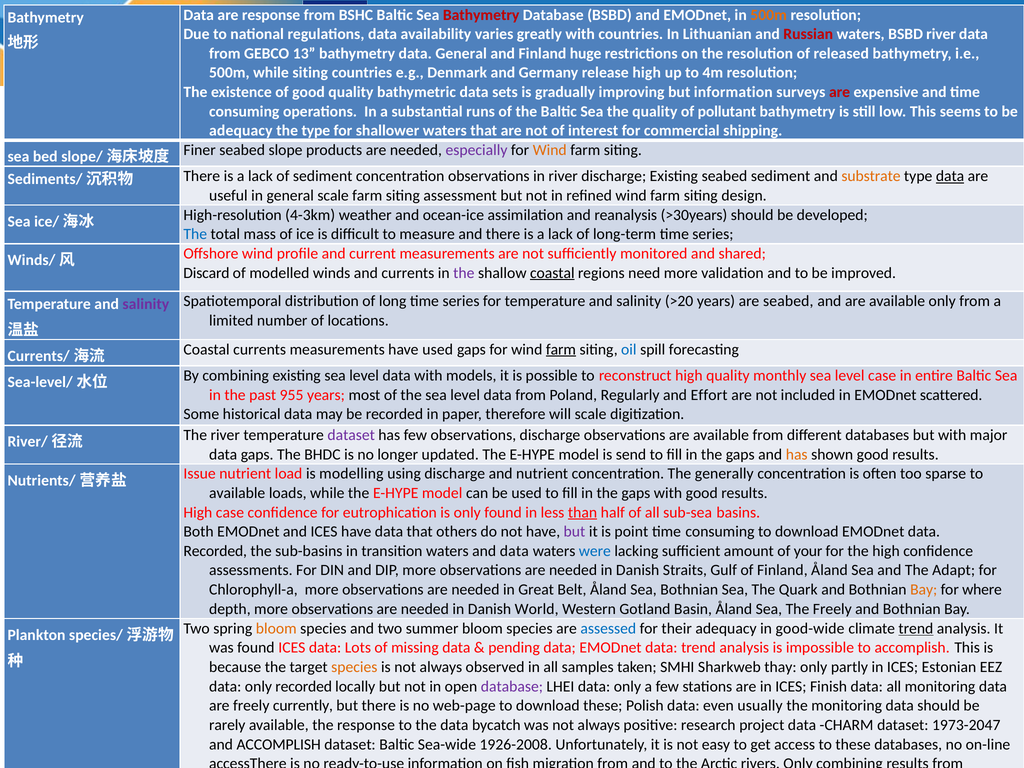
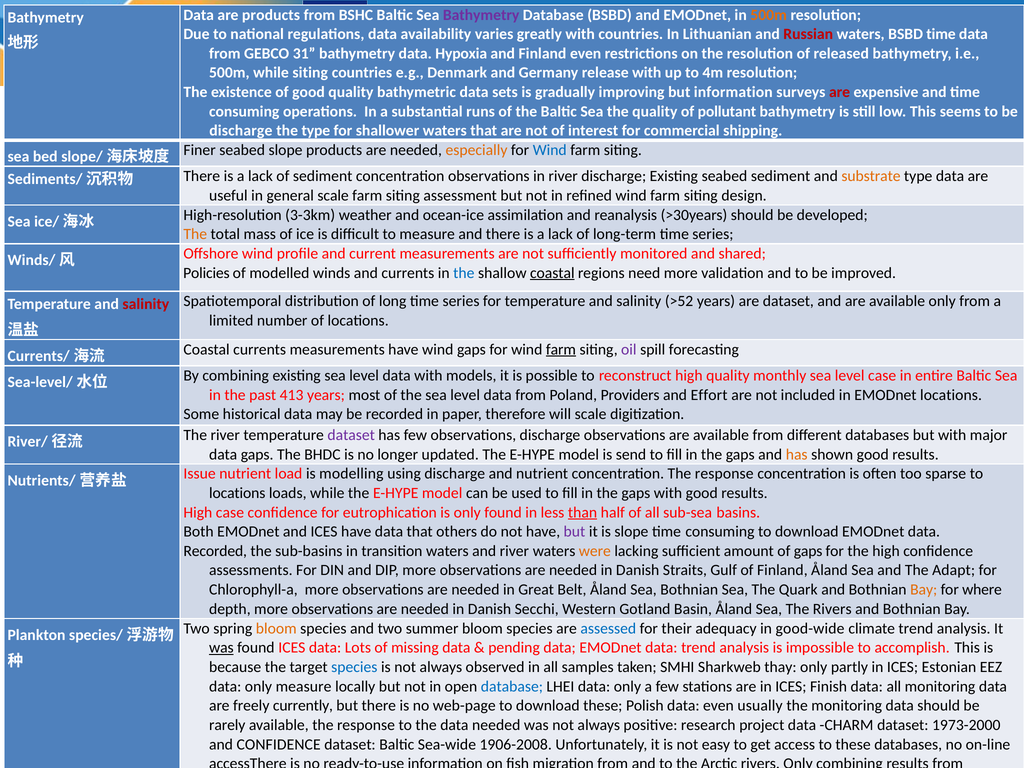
are response: response -> products (271, 15)
Bathymetry colour: red -> purple (481, 15)
BSBD river: river -> time (941, 34)
13: 13 -> 31 (304, 53)
data General: General -> Hypoxia (461, 53)
Finland huge: huge -> even (586, 53)
release high: high -> with (647, 73)
adequacy: adequacy -> discharge (241, 131)
especially colour: purple -> orange (476, 150)
Wind colour: orange -> blue (550, 150)
data underline: present -> none (950, 176)
4-3km: 4-3km -> 3-3km (310, 215)
The colour: blue -> orange (195, 234)
Discard: Discard -> Policies (206, 273)
the colour: purple -> blue (464, 273)
>20: >20 -> >52 (679, 301)
are seabed: seabed -> dataset (788, 301)
salinity colour: purple -> red (146, 304)
have used: used -> wind (438, 349)
oil colour: blue -> purple (629, 349)
955: 955 -> 413 (292, 395)
Regularly: Regularly -> Providers (630, 395)
EMODnet scattered: scattered -> locations (951, 395)
concentration The generally: generally -> response (724, 474)
available: available -> locations (237, 493)
is point: point -> slope (631, 532)
and data: data -> river (514, 551)
were colour: blue -> orange (595, 551)
of your: your -> gaps (808, 551)
World: World -> Secchi (537, 609)
The Freely: Freely -> Rivers (832, 609)
trend underline: present -> none (916, 629)
was underline: none -> present (221, 648)
species colour: orange -> blue (354, 667)
only recorded: recorded -> measure (304, 686)
database colour: purple -> blue (512, 686)
data bycatch: bycatch -> needed (496, 725)
1973-2047: 1973-2047 -> 1973-2000 (966, 725)
and ACCOMPLISH: ACCOMPLISH -> CONFIDENCE (279, 744)
1926-2008: 1926-2008 -> 1906-2008 (516, 744)
